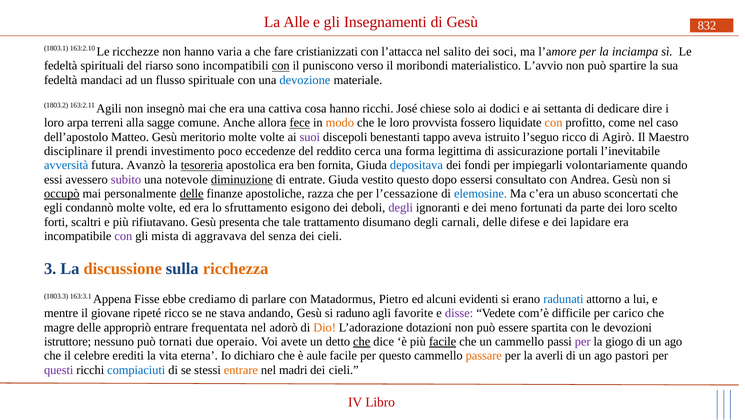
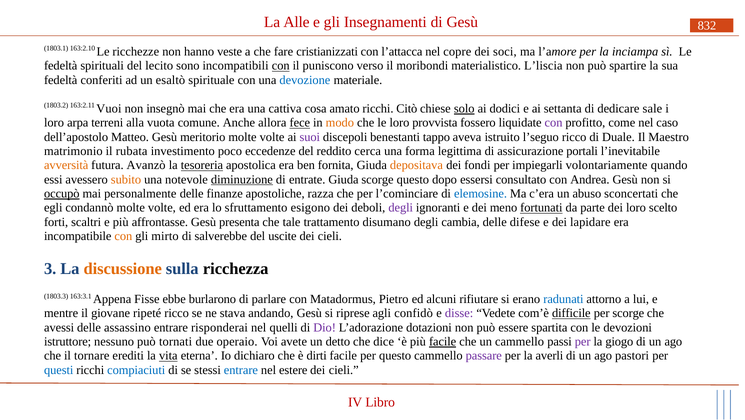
varia: varia -> veste (230, 52)
salito: salito -> copre (457, 52)
riarso: riarso -> lecito (159, 66)
L’avvio: L’avvio -> L’liscia (543, 66)
mandaci: mandaci -> conferiti (101, 80)
flusso: flusso -> esaltò (170, 80)
Agili: Agili -> Vuoi (109, 109)
cosa hanno: hanno -> amato (345, 109)
José: José -> Citò (407, 109)
solo underline: none -> present (464, 109)
dire: dire -> sale (652, 109)
sagge: sagge -> vuota (161, 123)
con colour: orange -> purple (554, 123)
Agirò: Agirò -> Duale (618, 137)
disciplinare: disciplinare -> matrimonio (73, 151)
prendi: prendi -> rubata (132, 151)
avversità colour: blue -> orange (66, 165)
depositava colour: blue -> orange (416, 165)
subito colour: purple -> orange (126, 179)
Giuda vestito: vestito -> scorge (378, 179)
delle underline: present -> none (192, 194)
l’cessazione: l’cessazione -> l’cominciare (407, 194)
fortunati underline: none -> present (541, 208)
rifiutavano: rifiutavano -> affrontasse (160, 222)
carnali: carnali -> cambia (461, 222)
con colour: purple -> orange (123, 236)
mista: mista -> mirto (165, 236)
aggravava: aggravava -> salverebbe (221, 236)
senza: senza -> uscite (282, 236)
ricchezza colour: orange -> black (236, 269)
crediamo: crediamo -> burlarono (212, 299)
evidenti: evidenti -> rifiutare (479, 299)
raduno: raduno -> riprese (353, 313)
favorite: favorite -> confidò (414, 313)
difficile underline: none -> present (571, 313)
per carico: carico -> scorge (628, 313)
magre: magre -> avessi (59, 327)
appropriò: appropriò -> assassino (127, 327)
frequentata: frequentata -> risponderai (219, 327)
adorò: adorò -> quelli (284, 327)
Dio colour: orange -> purple (325, 327)
che underline: present -> none (362, 341)
celebre: celebre -> tornare (92, 356)
vita underline: none -> present (168, 356)
aule: aule -> dirti (317, 356)
passare colour: orange -> purple (484, 356)
questi colour: purple -> blue (59, 370)
entrare colour: orange -> blue (241, 370)
madri: madri -> estere (293, 370)
